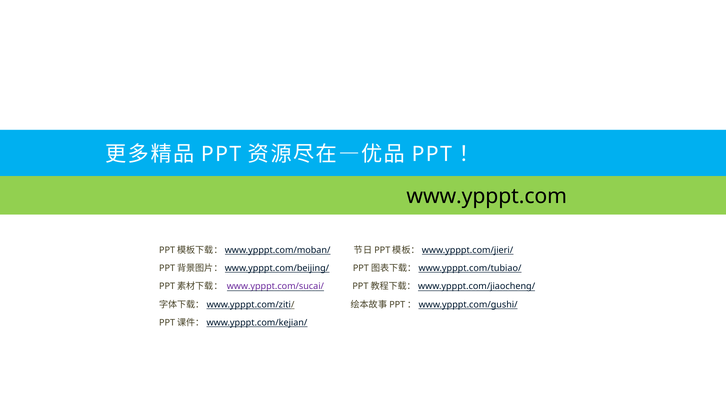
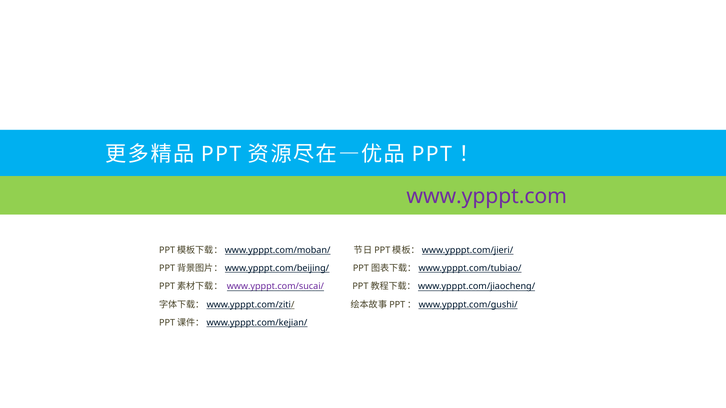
www.ypppt.com colour: black -> purple (487, 197)
